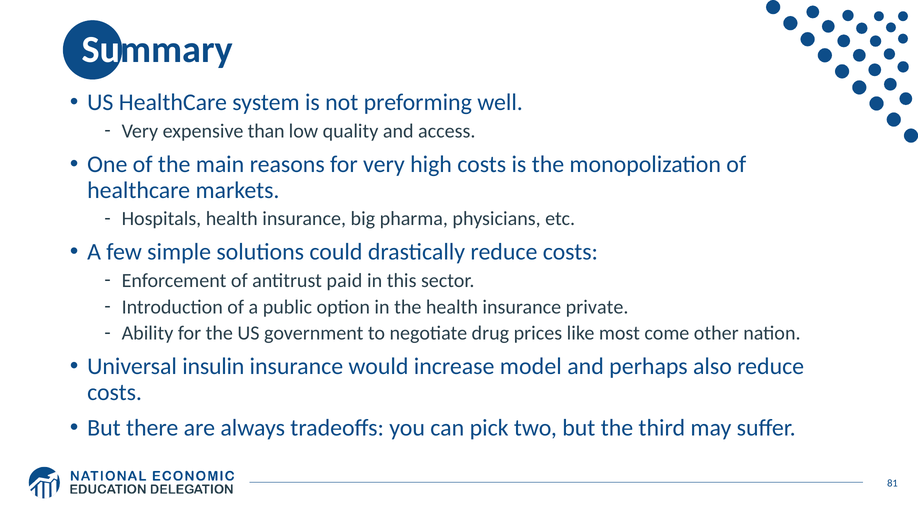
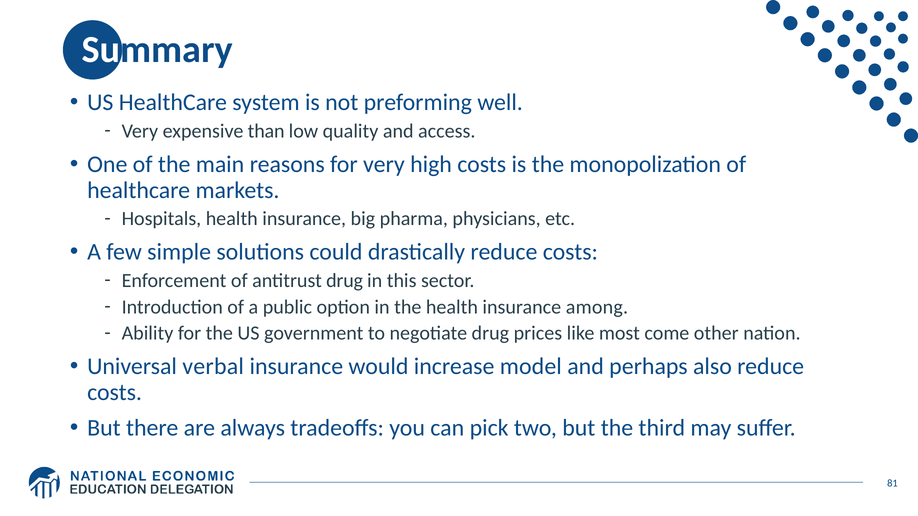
antitrust paid: paid -> drug (345, 281)
private: private -> among (597, 307)
insulin: insulin -> verbal (213, 367)
